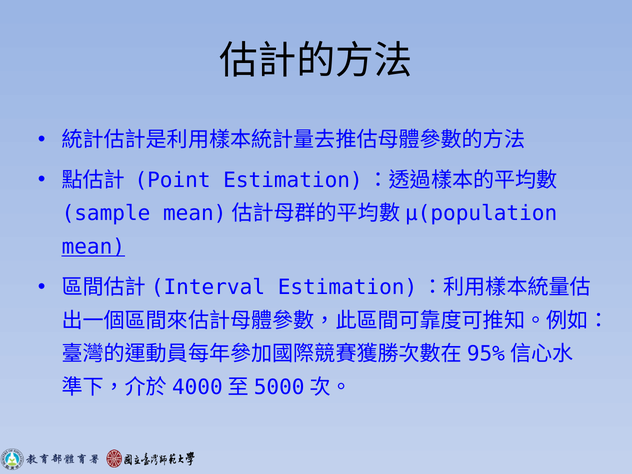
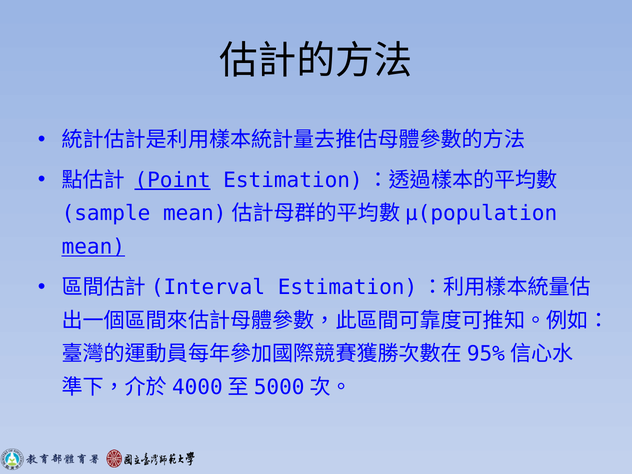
Point underline: none -> present (173, 180)
